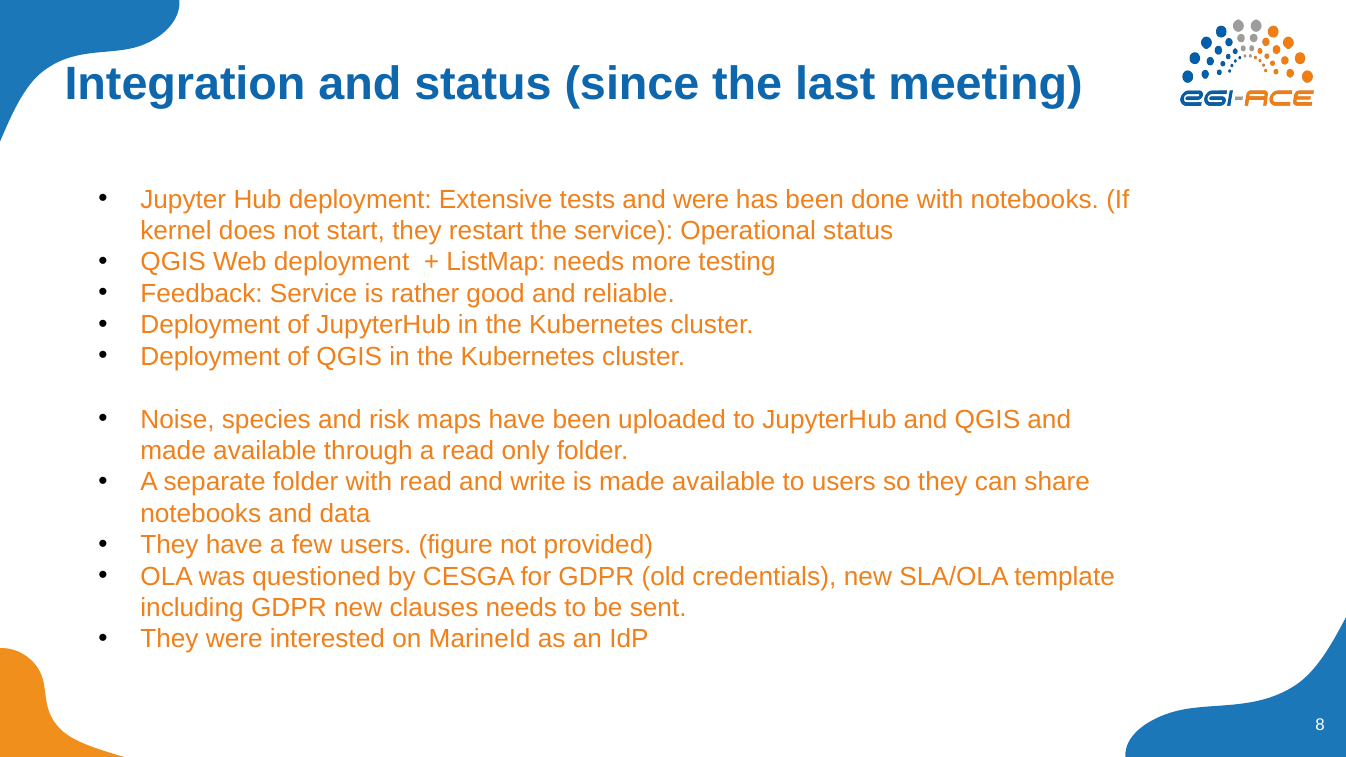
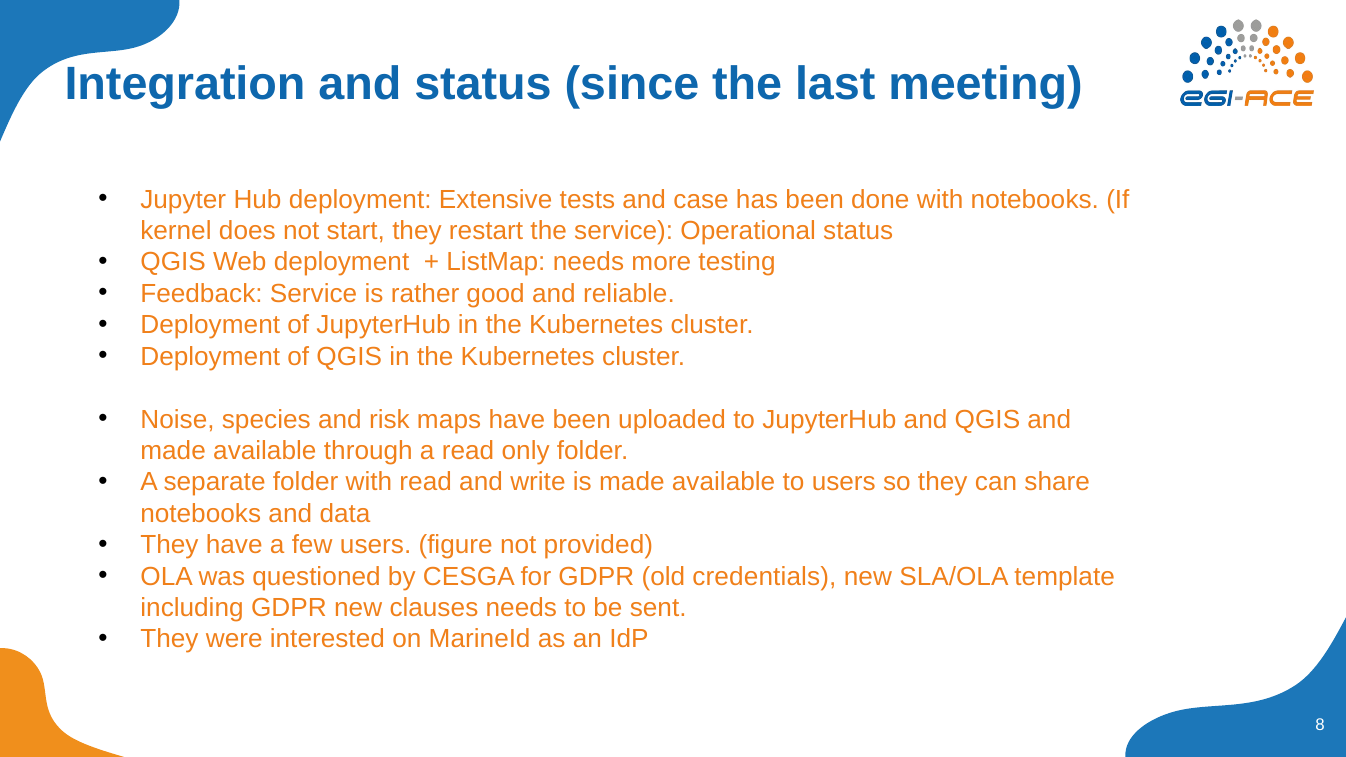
and were: were -> case (701, 200)
